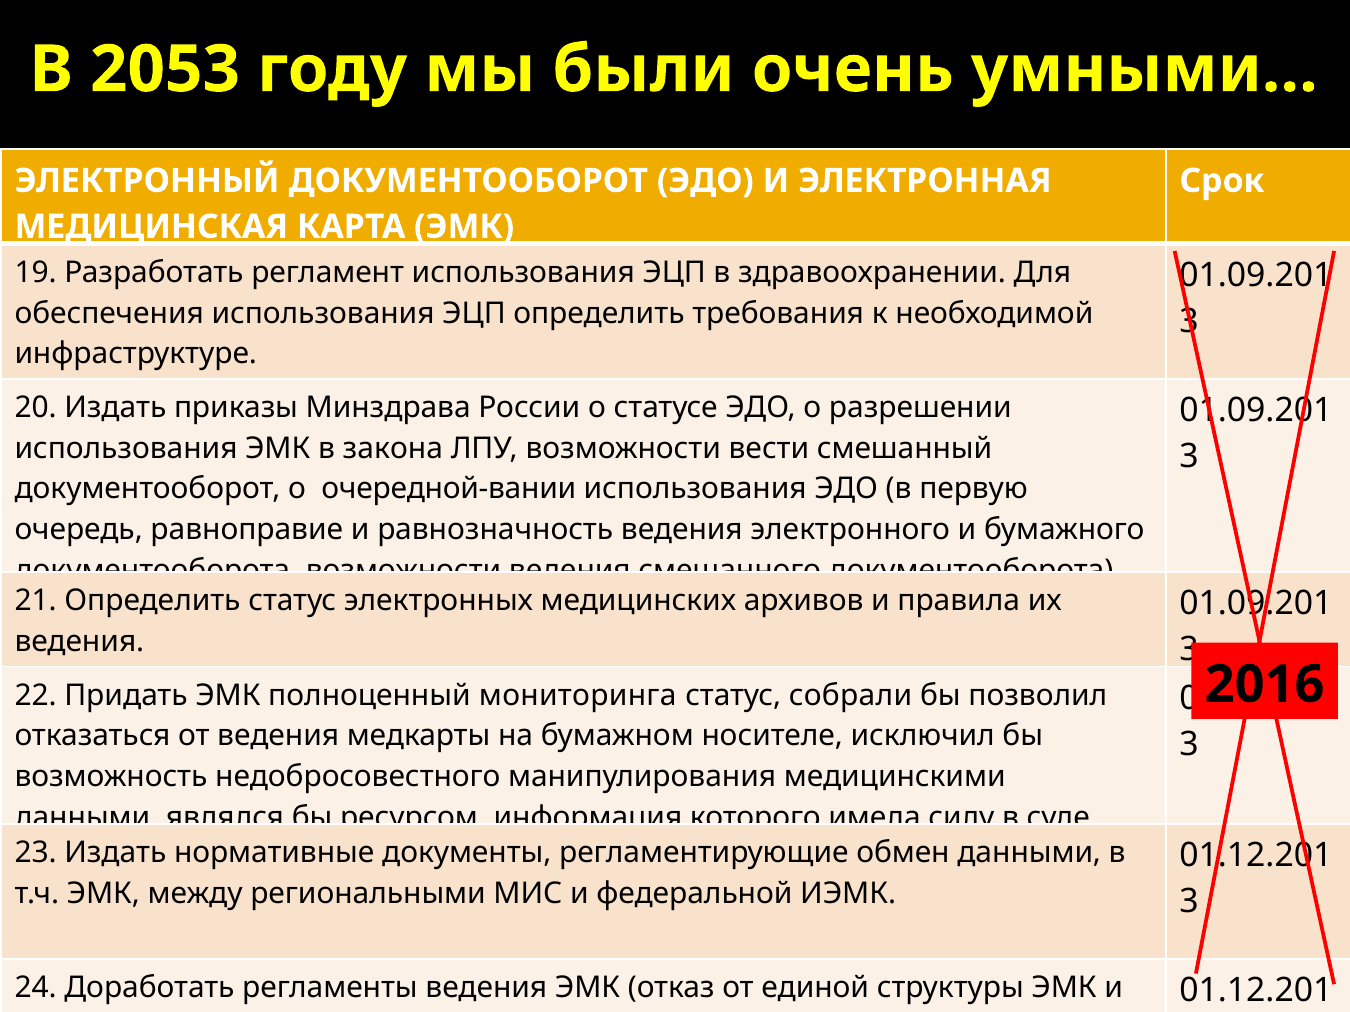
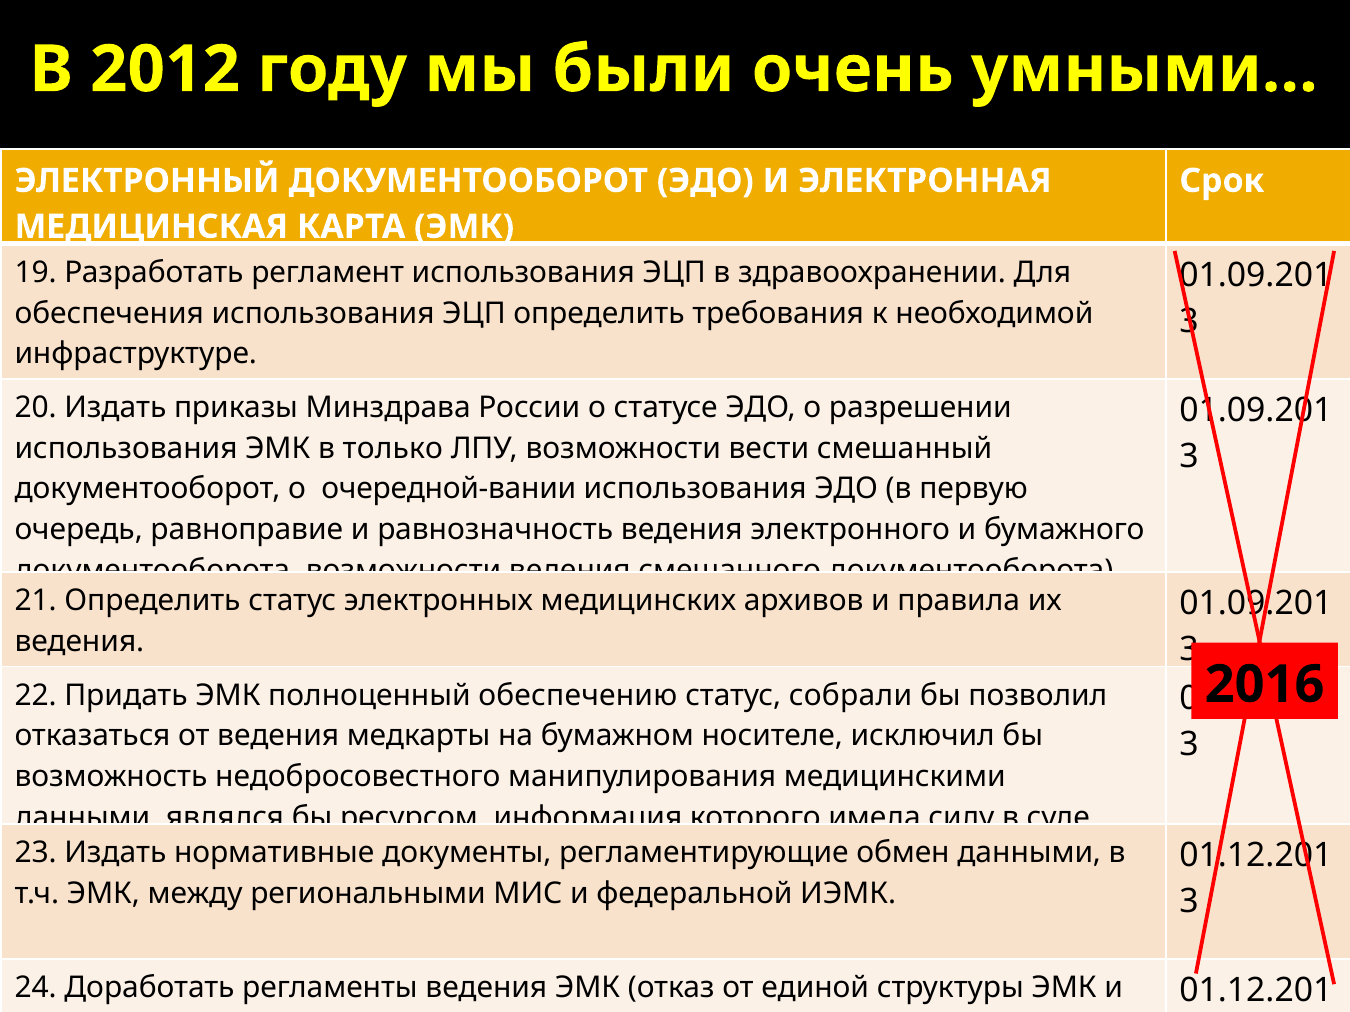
2053: 2053 -> 2012 (165, 70)
закона: закона -> только (393, 448)
мониторинга: мониторинга -> обеспечению (578, 696)
